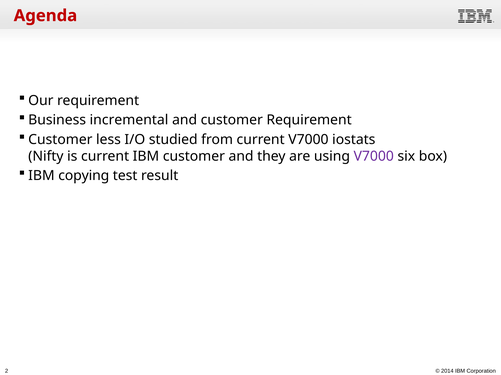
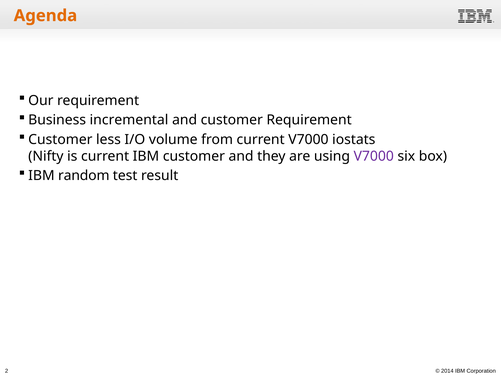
Agenda colour: red -> orange (45, 16)
studied: studied -> volume (173, 140)
copying: copying -> random (84, 176)
